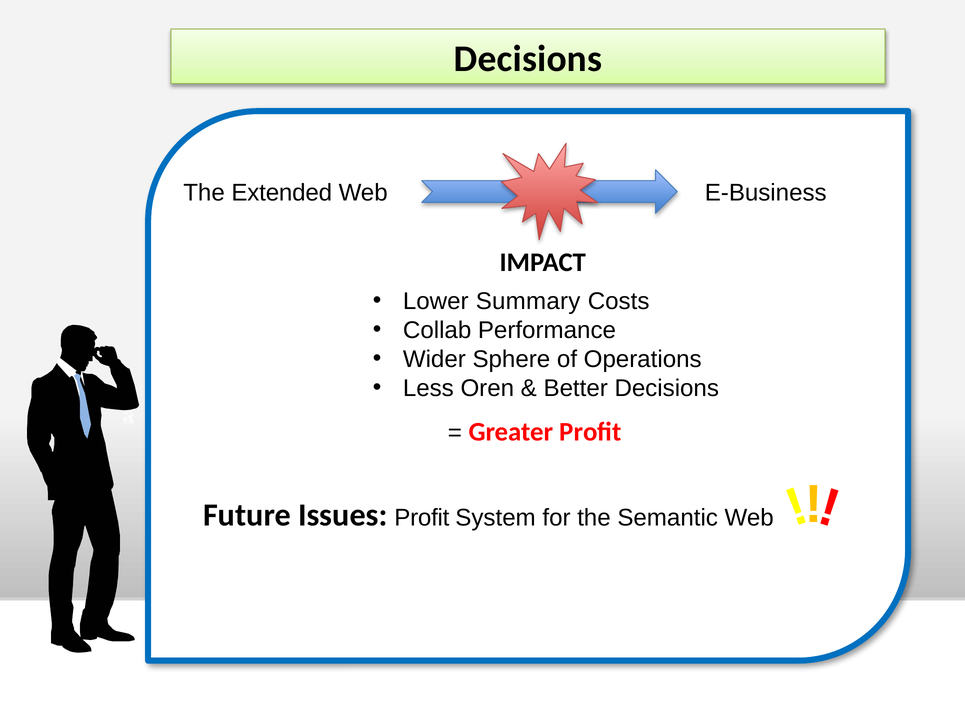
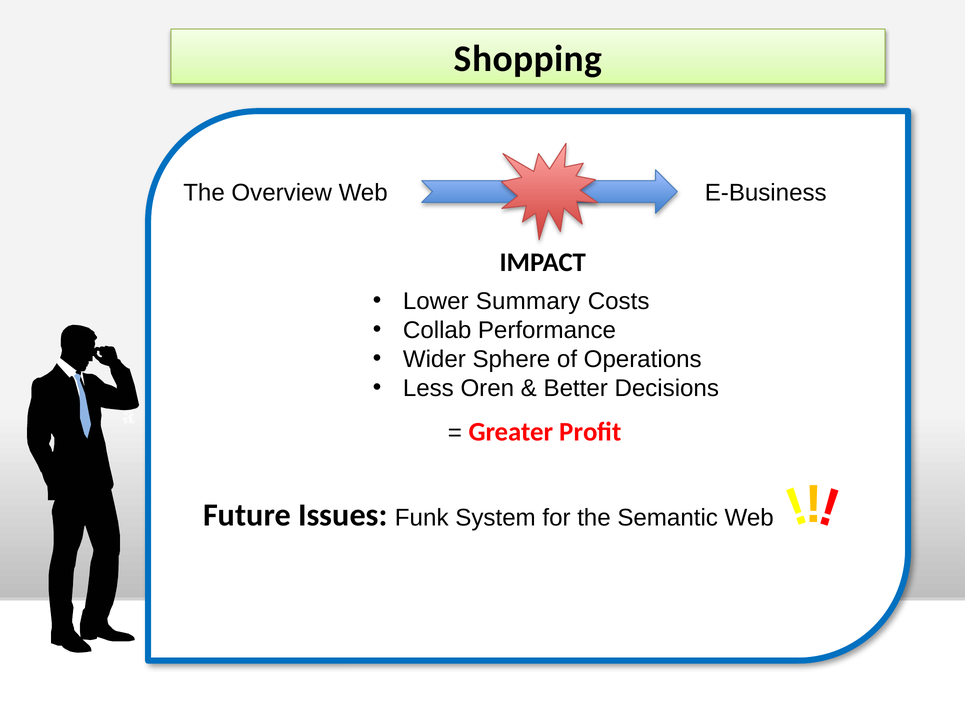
Decisions: Decisions -> Shopping (528, 59)
Extended: Extended -> Overview (282, 193)
Issues Profit: Profit -> Funk (422, 518)
